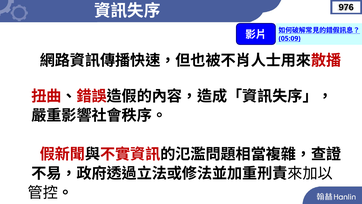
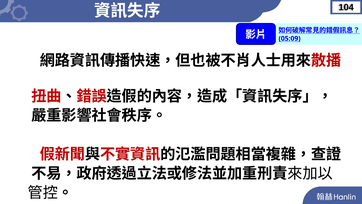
976: 976 -> 104 (346, 7)
